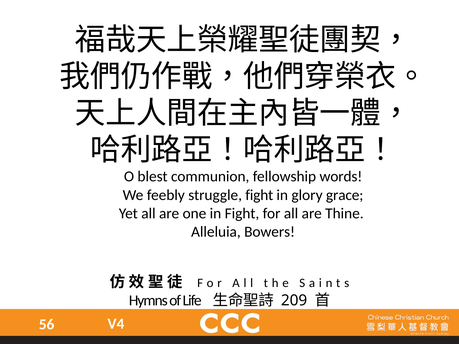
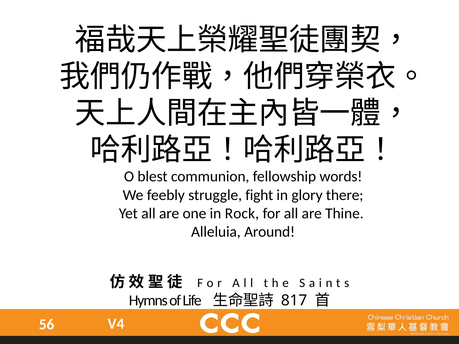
grace: grace -> there (345, 195)
in Fight: Fight -> Rock (242, 213)
Bowers: Bowers -> Around (270, 232)
209: 209 -> 817 (294, 301)
